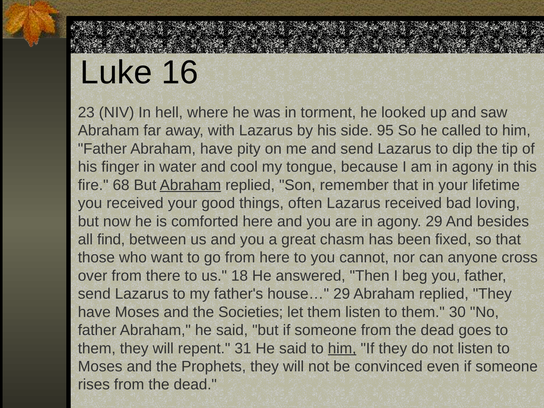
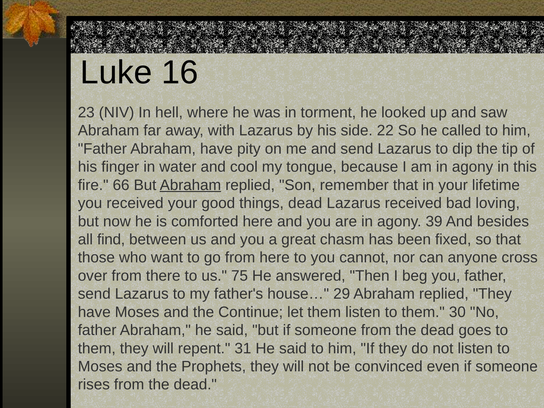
95: 95 -> 22 (385, 131)
68: 68 -> 66 (121, 185)
things often: often -> dead (305, 203)
agony 29: 29 -> 39 (434, 221)
18: 18 -> 75 (240, 276)
Societies: Societies -> Continue (251, 312)
him underline: present -> none (342, 348)
